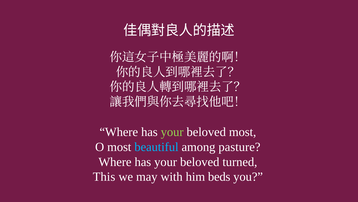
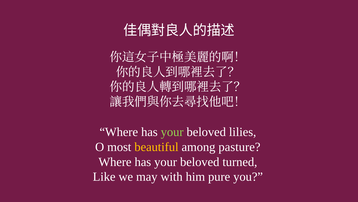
beloved most: most -> lilies (243, 132)
beautiful colour: light blue -> yellow (156, 146)
This: This -> Like (104, 176)
beds: beds -> pure (219, 176)
